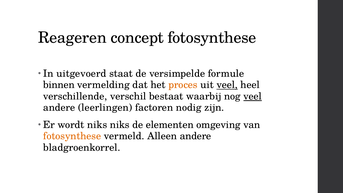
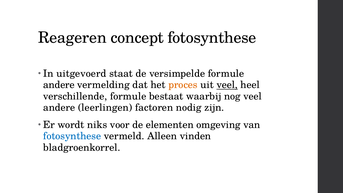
binnen: binnen -> andere (59, 85)
verschillende verschil: verschil -> formule (128, 96)
veel underline: present -> none (253, 96)
niks niks: niks -> voor (120, 125)
fotosynthese colour: orange -> blue (72, 136)
Alleen andere: andere -> vinden (195, 136)
